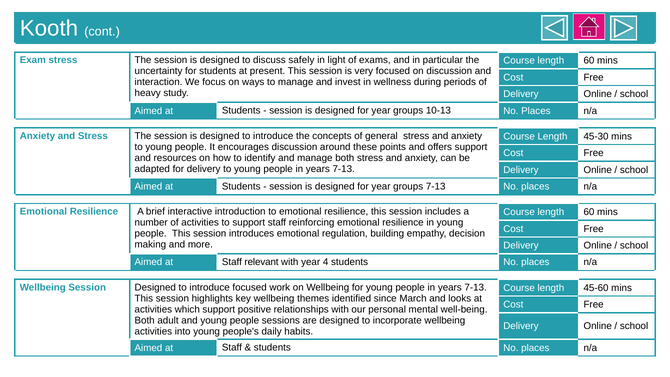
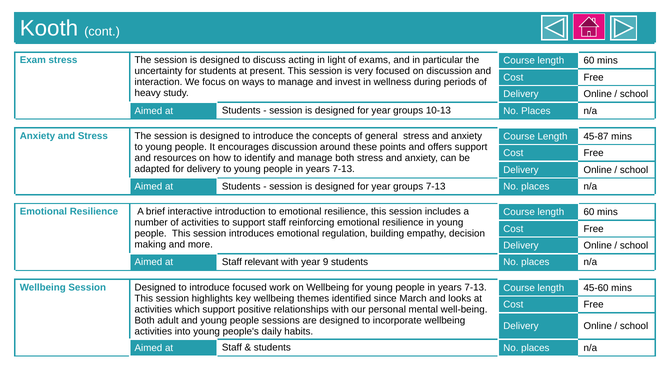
safely: safely -> acting (302, 60)
45-30: 45-30 -> 45-87 (596, 136)
4: 4 -> 9 (326, 262)
